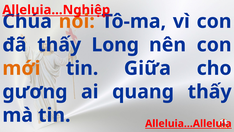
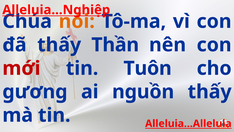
Long: Long -> Thần (115, 45)
mới colour: orange -> red (21, 68)
Giữa: Giữa -> Tuôn (148, 68)
quang: quang -> nguồn (143, 92)
